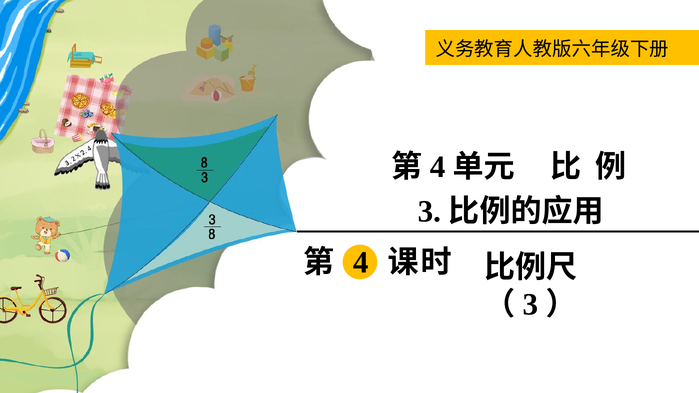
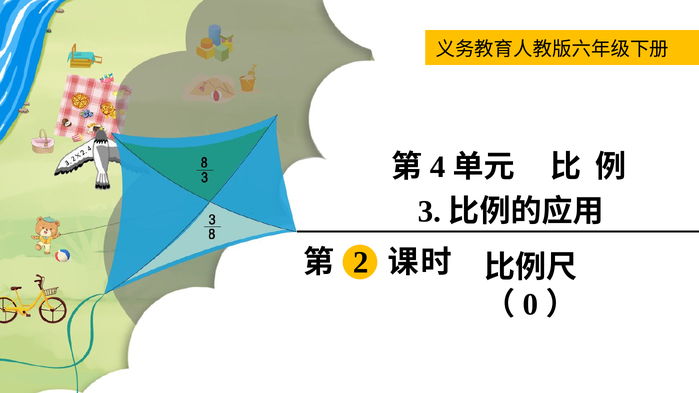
4: 4 -> 2 (361, 263)
3: 3 -> 0 (530, 305)
